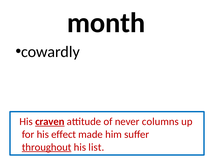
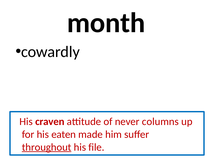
craven underline: present -> none (50, 122)
effect: effect -> eaten (64, 135)
list: list -> file (96, 148)
